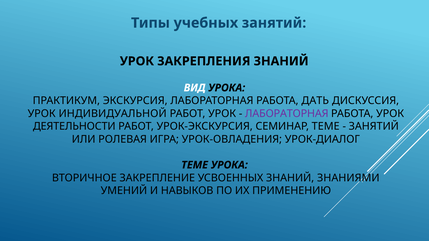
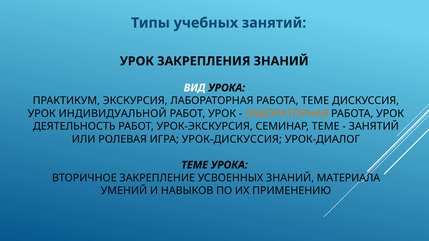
РАБОТА ДАТЬ: ДАТЬ -> ТЕМЕ (315, 101)
ЛАБОРАТОРНАЯ colour: purple -> orange (287, 114)
ДЕЯТЕЛЬНОСТИ: ДЕЯТЕЛЬНОСТИ -> ДЕЯТЕЛЬНОСТЬ (74, 127)
УРОК-ОВЛАДЕНИЯ: УРОК-ОВЛАДЕНИЯ -> УРОК-ДИСКУССИЯ (232, 139)
ЗНАНИЯМИ: ЗНАНИЯМИ -> МАТЕРИАЛА (348, 178)
